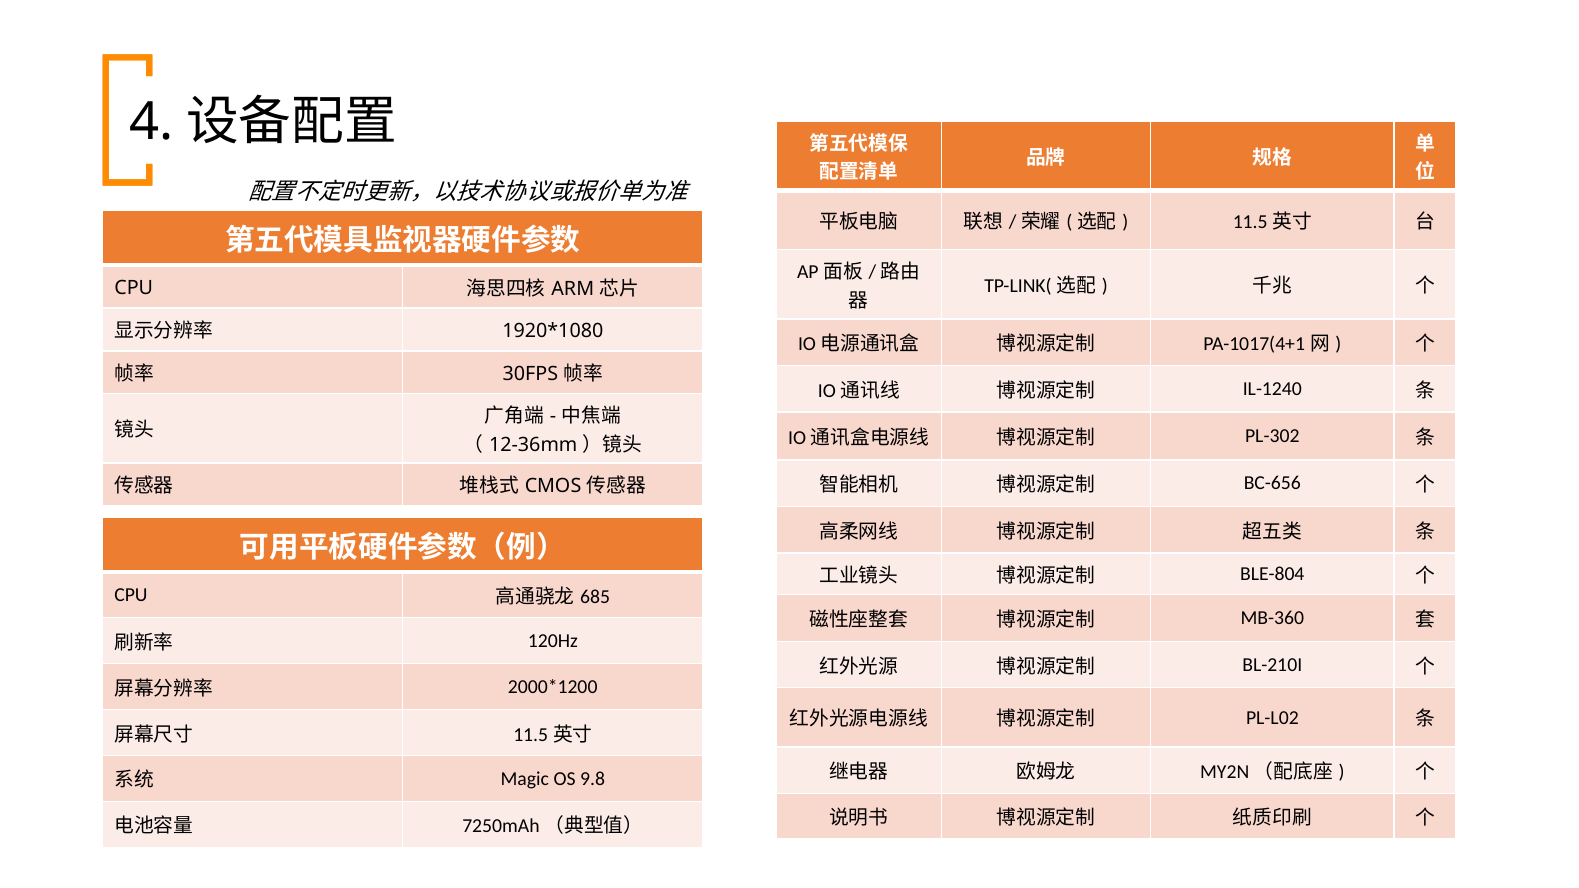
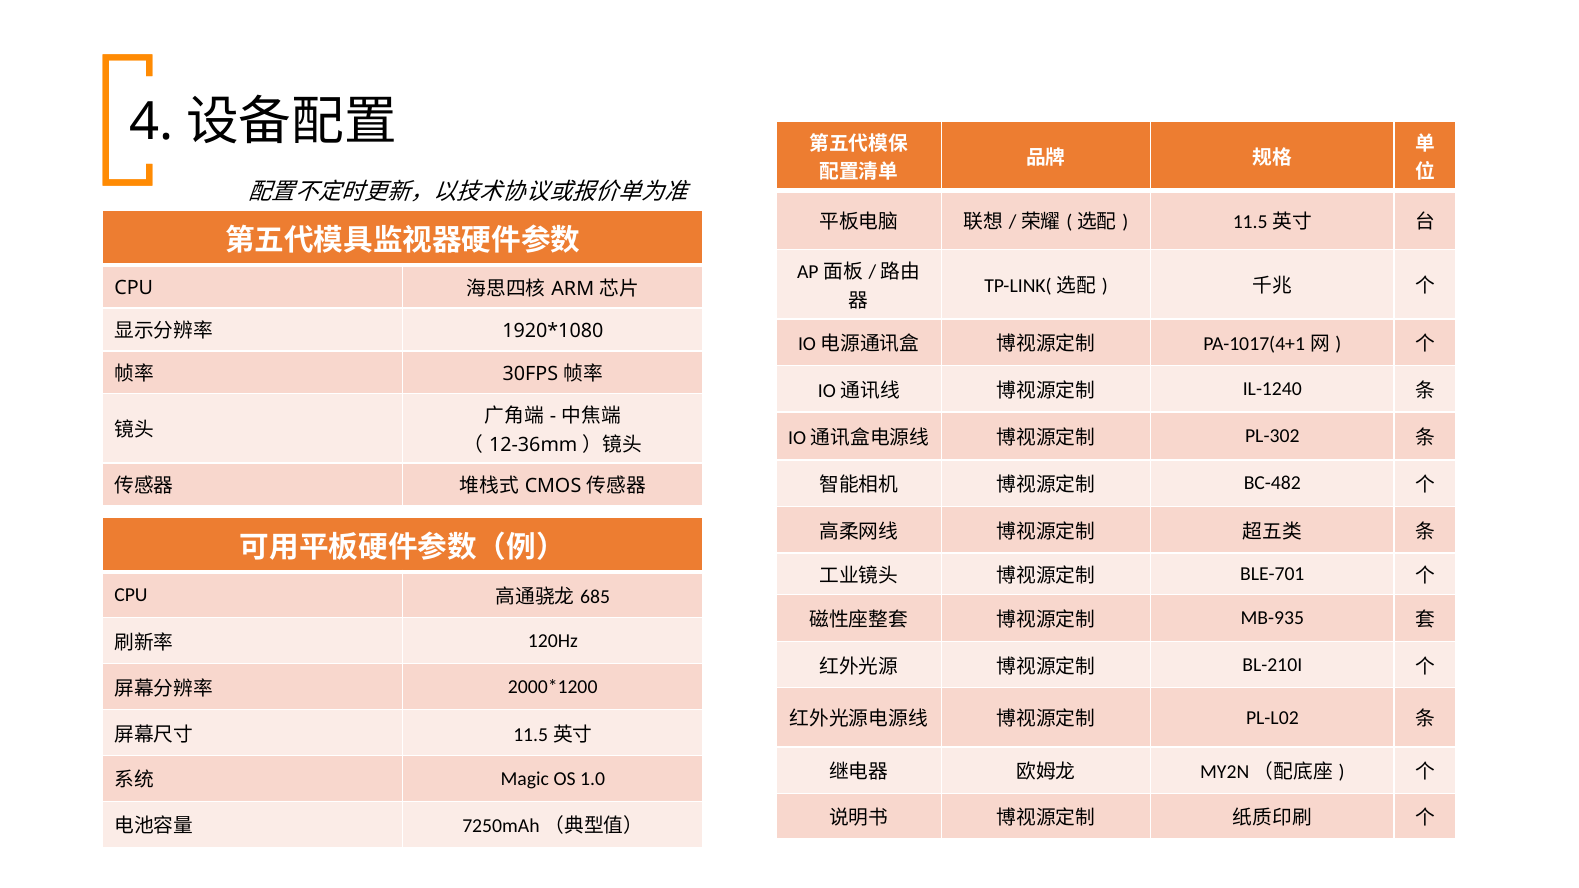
BC-656: BC-656 -> BC-482 (1272, 484)
BLE-804: BLE-804 -> BLE-701 (1272, 574)
MB-360: MB-360 -> MB-935 (1272, 618)
9.8: 9.8 -> 1.0 (593, 779)
